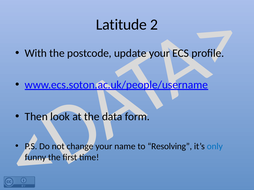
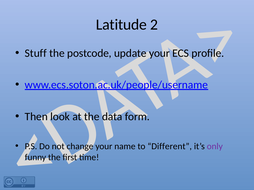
With: With -> Stuff (36, 53)
Resolving: Resolving -> Different (170, 147)
only colour: blue -> purple (215, 147)
